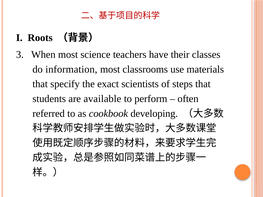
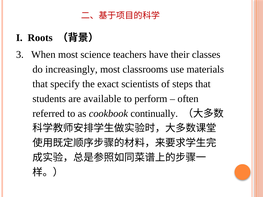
information: information -> increasingly (71, 69)
developing: developing -> continually (154, 114)
